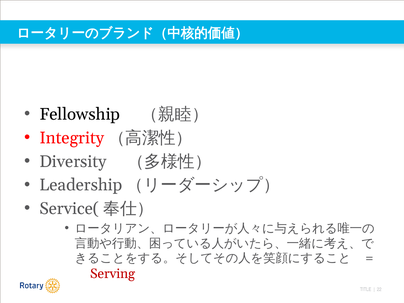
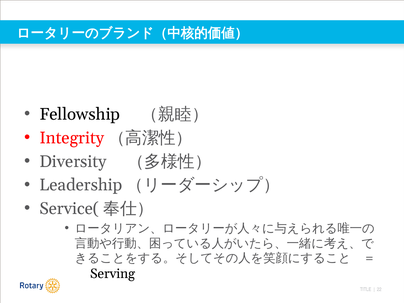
Serving colour: red -> black (113, 274)
